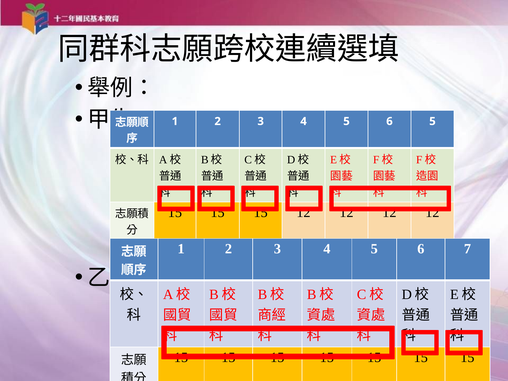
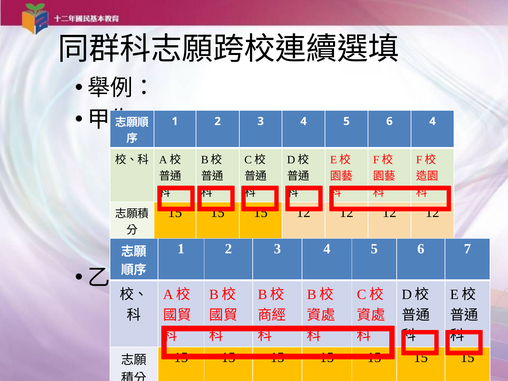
6 5: 5 -> 4 (432, 121)
